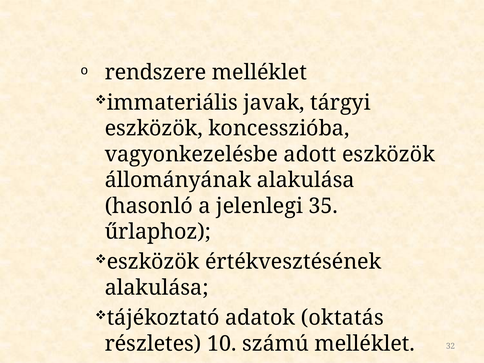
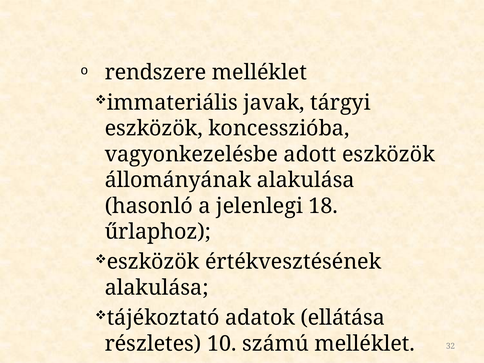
35: 35 -> 18 (323, 206)
oktatás: oktatás -> ellátása (343, 318)
